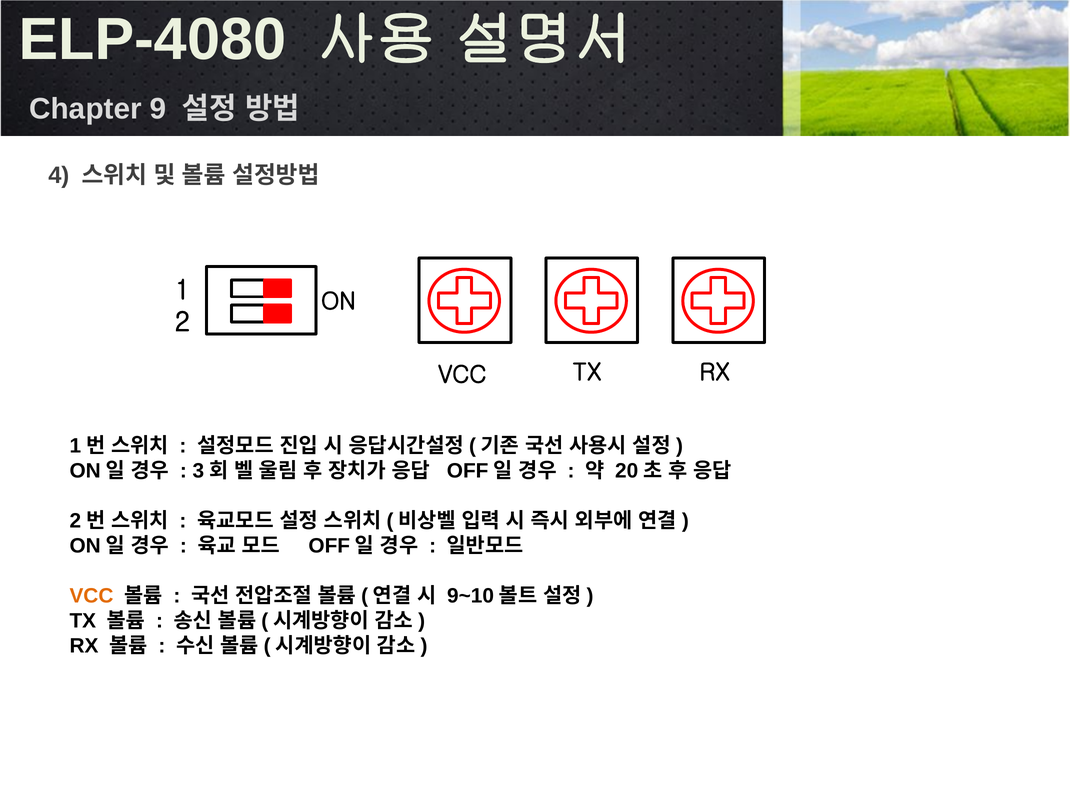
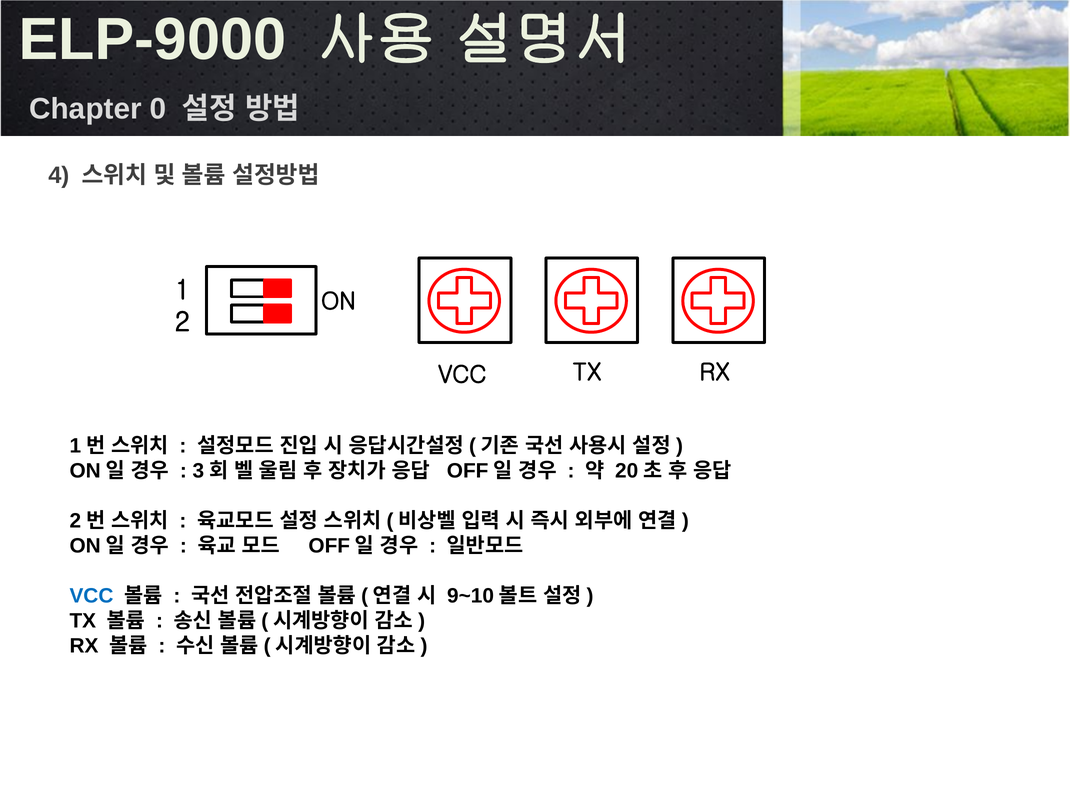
ELP-4080: ELP-4080 -> ELP-9000 (152, 39)
9: 9 -> 0 (158, 109)
VCC colour: orange -> blue (91, 596)
